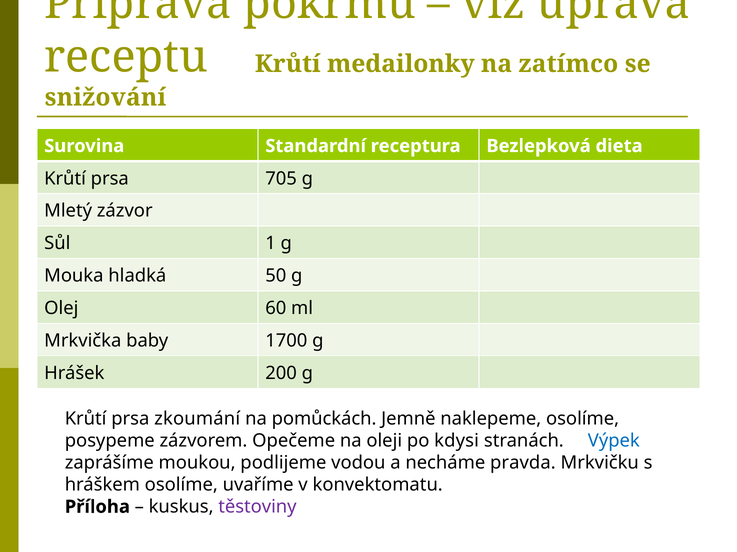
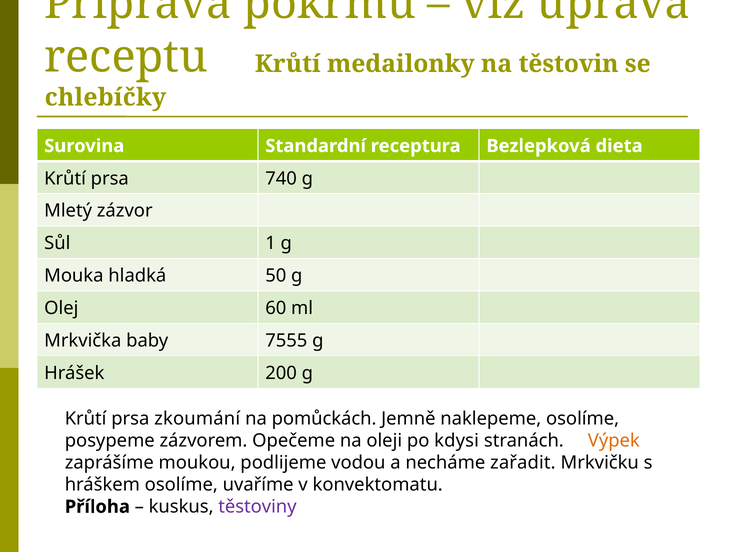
zatímco: zatímco -> těstovin (569, 64)
snižování: snižování -> chlebíčky (105, 98)
705: 705 -> 740 (281, 179)
1700: 1700 -> 7555 (286, 341)
Výpek colour: blue -> orange (614, 441)
pravda: pravda -> zařadit (523, 463)
